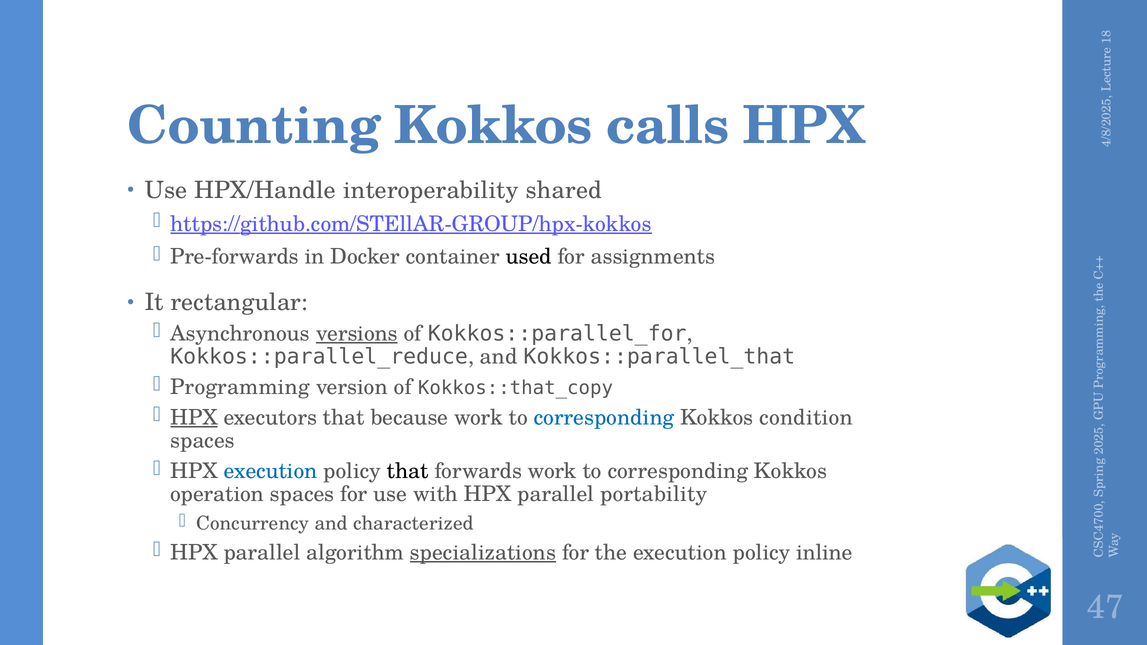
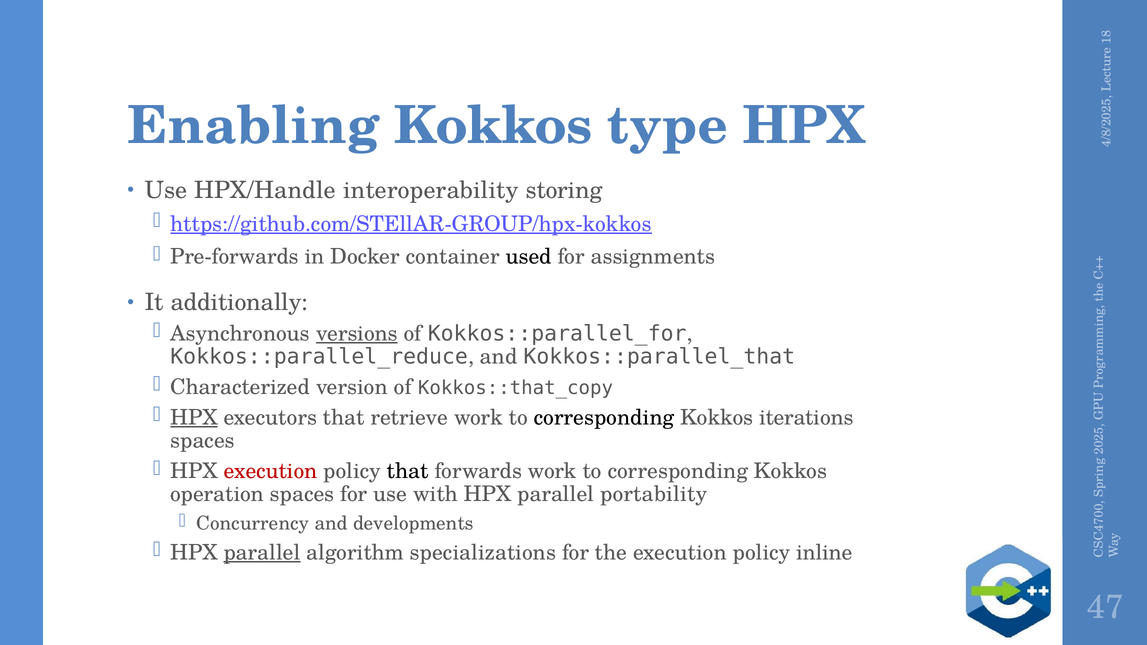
Counting: Counting -> Enabling (254, 126)
calls: calls -> type (667, 126)
shared: shared -> storing (564, 190)
rectangular: rectangular -> additionally (239, 303)
Programming: Programming -> Characterized (240, 387)
because: because -> retrieve (409, 418)
corresponding colour: blue -> black (604, 418)
condition: condition -> iterations (806, 418)
execution colour: blue -> red (270, 471)
characterized: characterized -> developments (413, 524)
parallel underline: none -> present (262, 553)
specializations underline: present -> none (483, 553)
